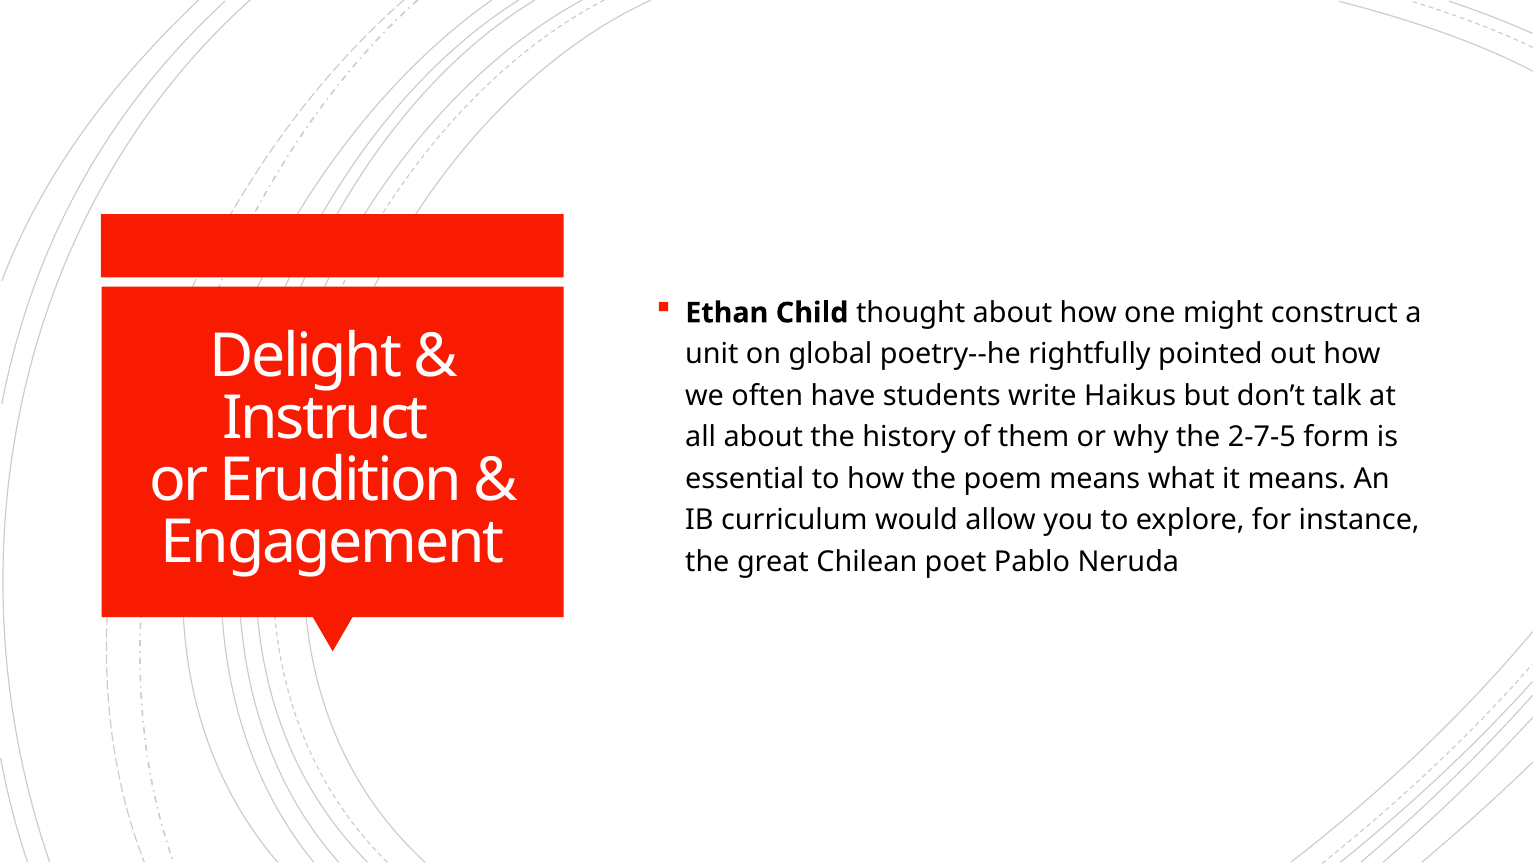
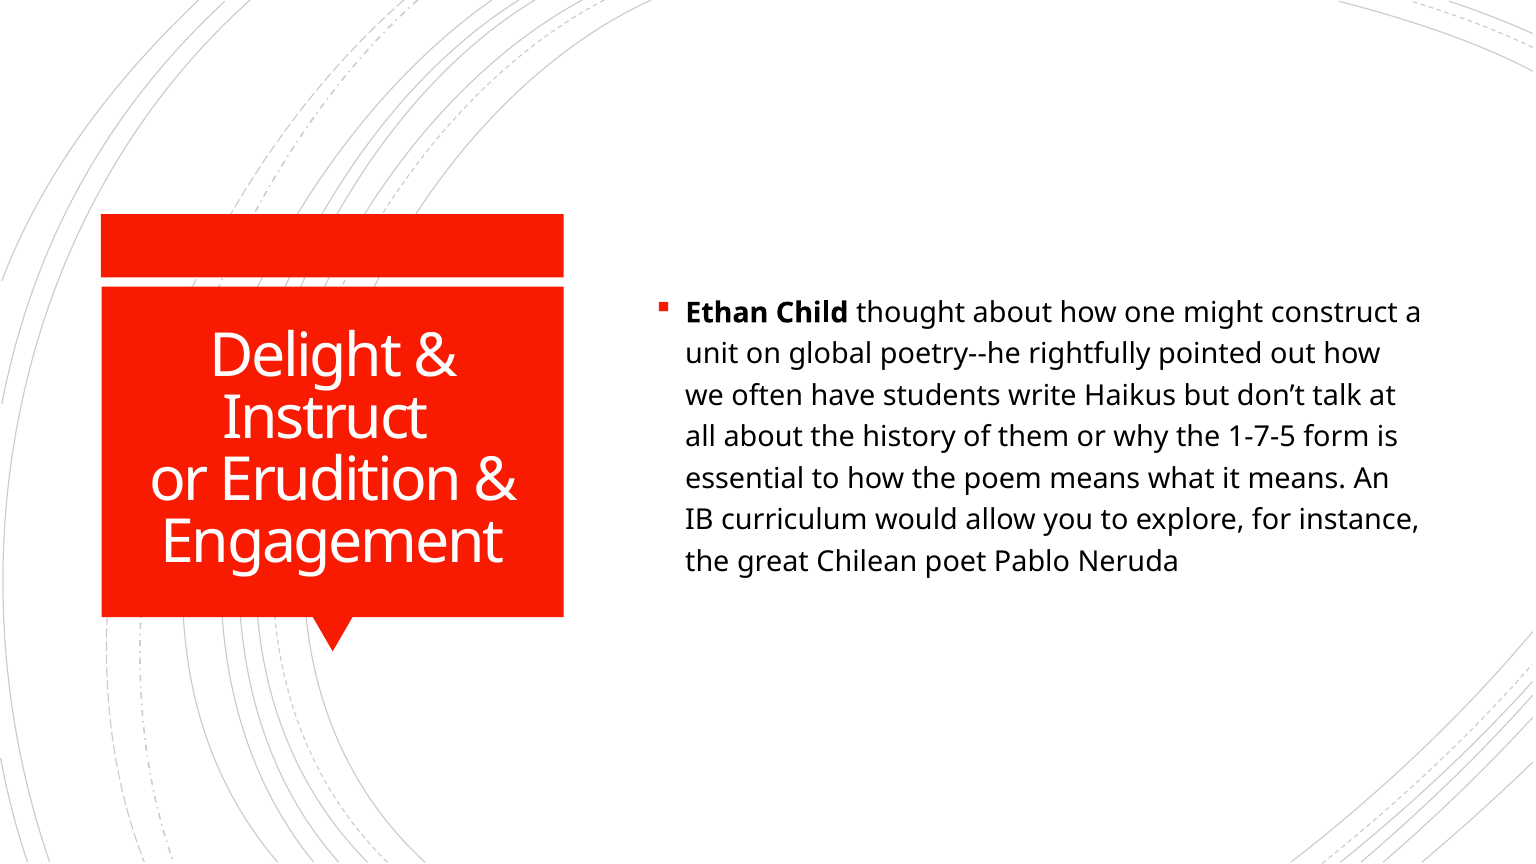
2-7-5: 2-7-5 -> 1-7-5 (1262, 437)
